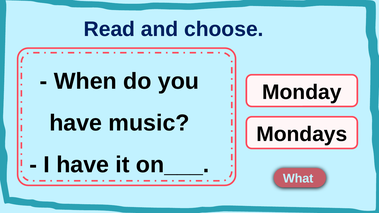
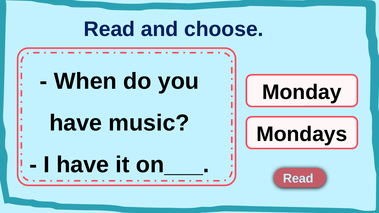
What: What -> Read (298, 179)
